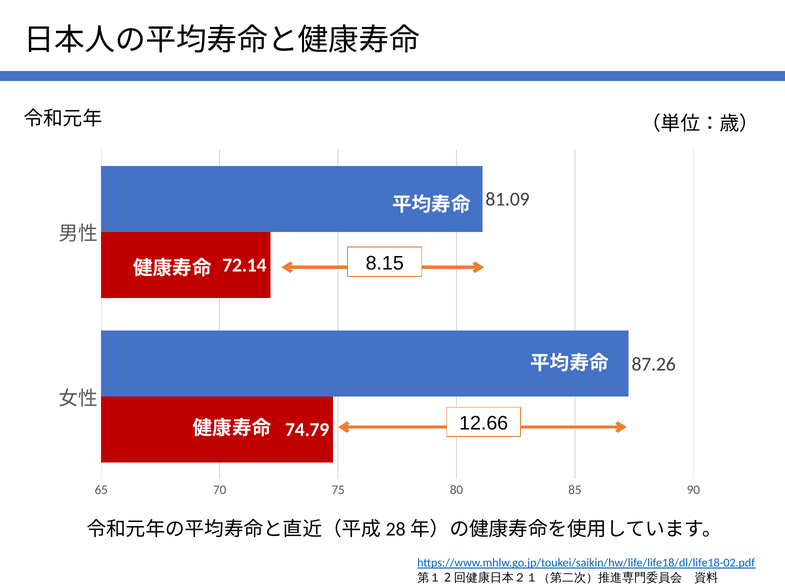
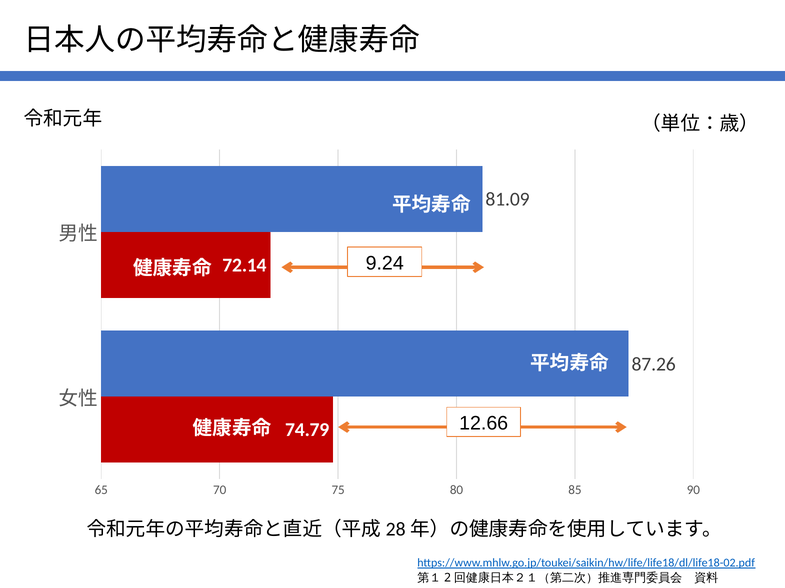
8.15: 8.15 -> 9.24 (385, 263)
